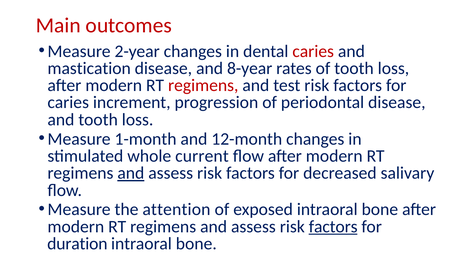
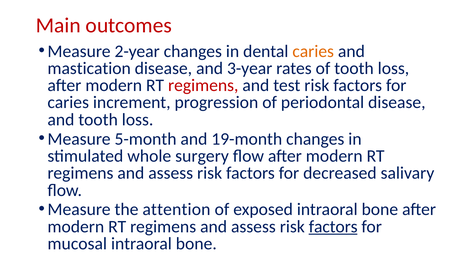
caries colour: red -> orange (313, 51)
8-year: 8-year -> 3-year (250, 68)
1-month: 1-month -> 5-month (146, 139)
12-month: 12-month -> 19-month (247, 139)
current: current -> surgery (202, 156)
and underline: present -> none (131, 173)
duration: duration -> mucosal (77, 244)
